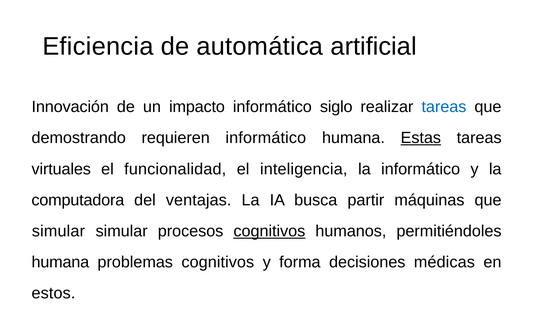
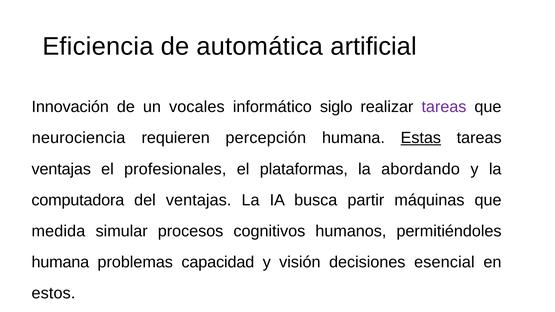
impacto: impacto -> vocales (197, 107)
tareas colour: blue -> purple (444, 107)
demostrando: demostrando -> neurociencia (79, 138)
requieren informático: informático -> percepción (266, 138)
virtuales: virtuales -> ventajas (61, 169)
funcionalidad: funcionalidad -> profesionales (175, 169)
inteligencia: inteligencia -> plataformas (304, 169)
la informático: informático -> abordando (421, 169)
simular: simular -> medida (58, 231)
cognitivos underline: present -> none (269, 231)
problemas cognitivos: cognitivos -> capacidad (218, 262)
forma: forma -> visión (300, 262)
médicas: médicas -> esencial (444, 262)
